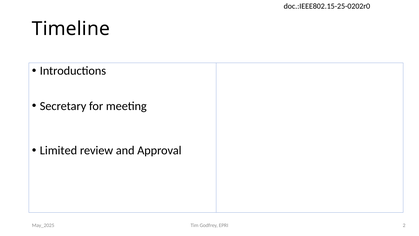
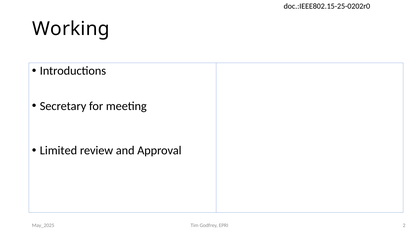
Timeline: Timeline -> Working (71, 29)
